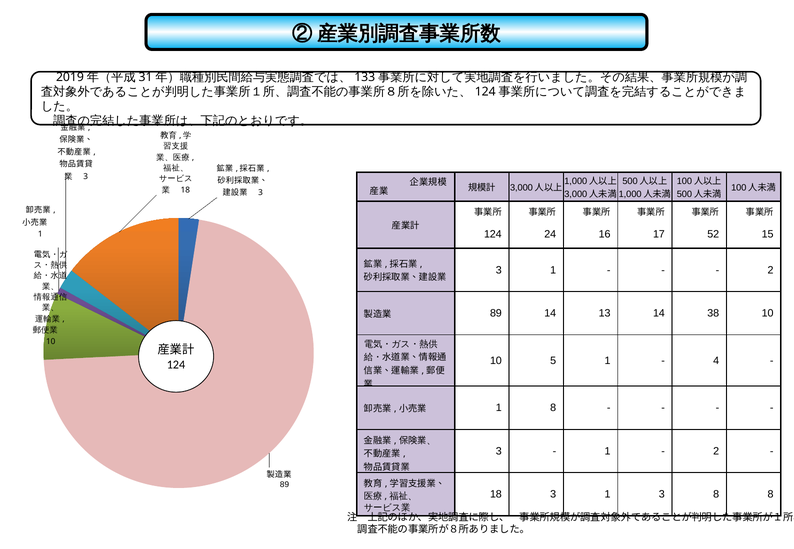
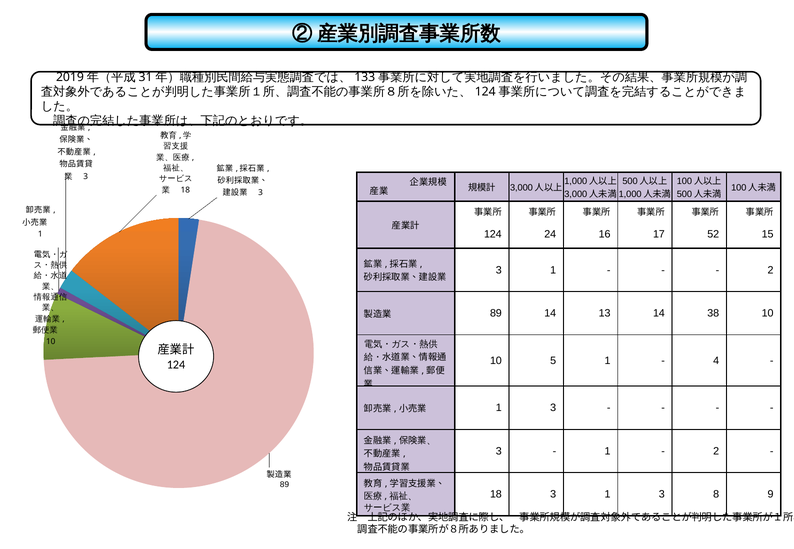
8: 8 -> 3 (553, 408)
8 8: 8 -> 9 (771, 495)
